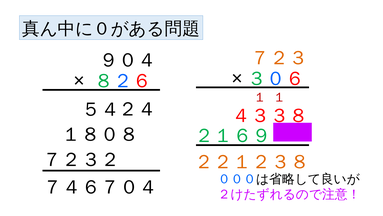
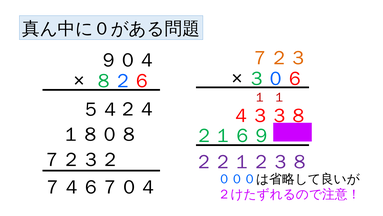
２２１２３８ colour: orange -> purple (252, 162)
